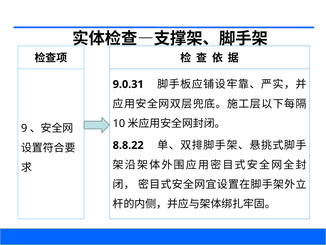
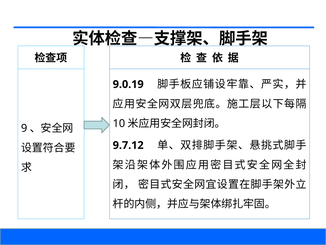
9.0.31: 9.0.31 -> 9.0.19 (128, 84)
8.8.22: 8.8.22 -> 9.7.12 (128, 145)
